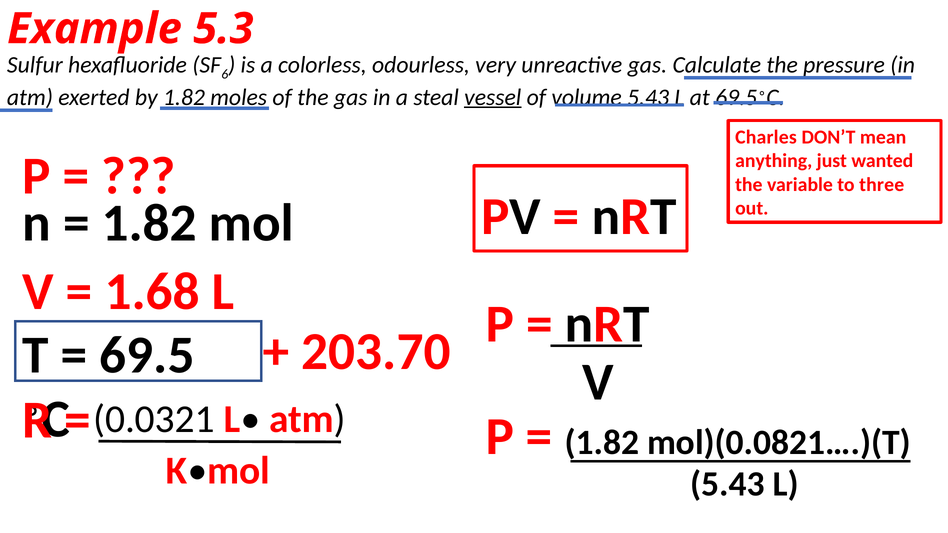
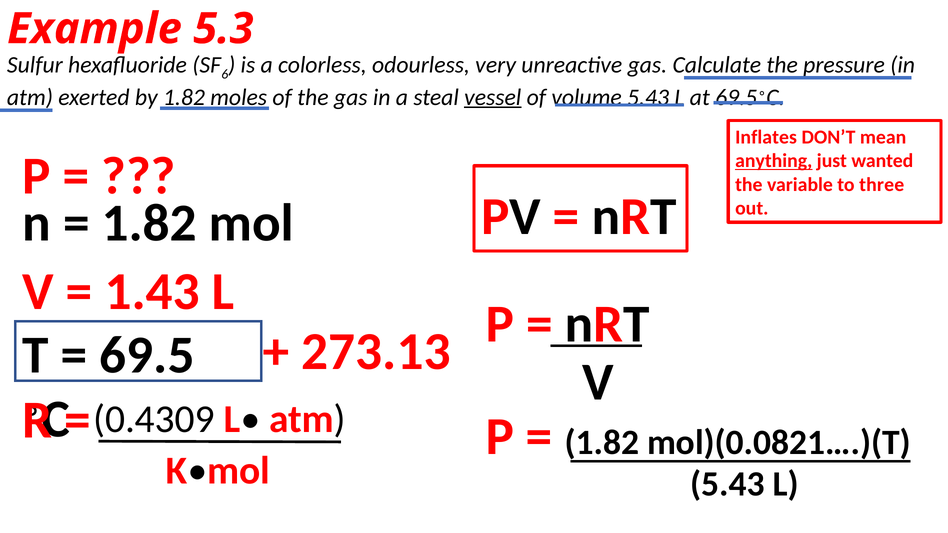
Charles: Charles -> Inflates (766, 137)
anything underline: none -> present (774, 161)
1.68: 1.68 -> 1.43 (152, 292)
203.70: 203.70 -> 273.13 (376, 352)
0.0321: 0.0321 -> 0.4309 (154, 419)
